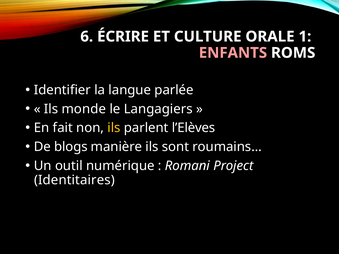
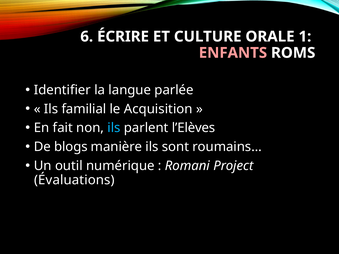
monde: monde -> familial (84, 109)
Langagiers: Langagiers -> Acquisition (158, 109)
ils colour: yellow -> light blue (114, 128)
Identitaires: Identitaires -> Évaluations (74, 180)
